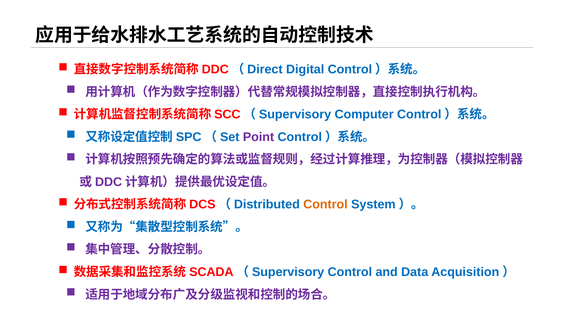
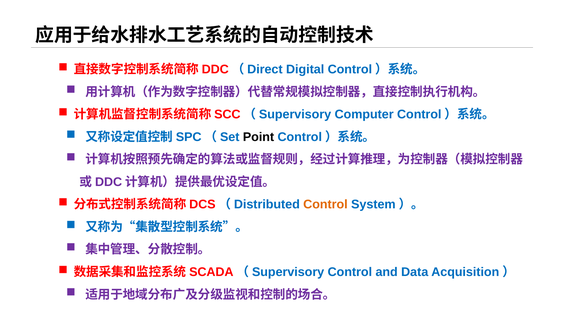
Point colour: purple -> black (258, 137)
